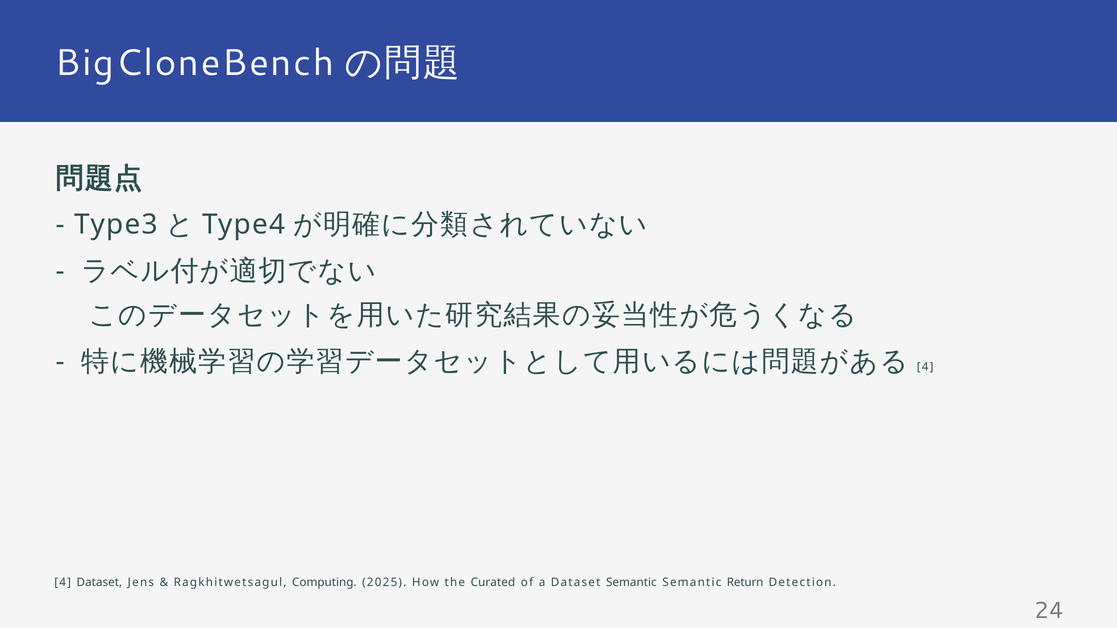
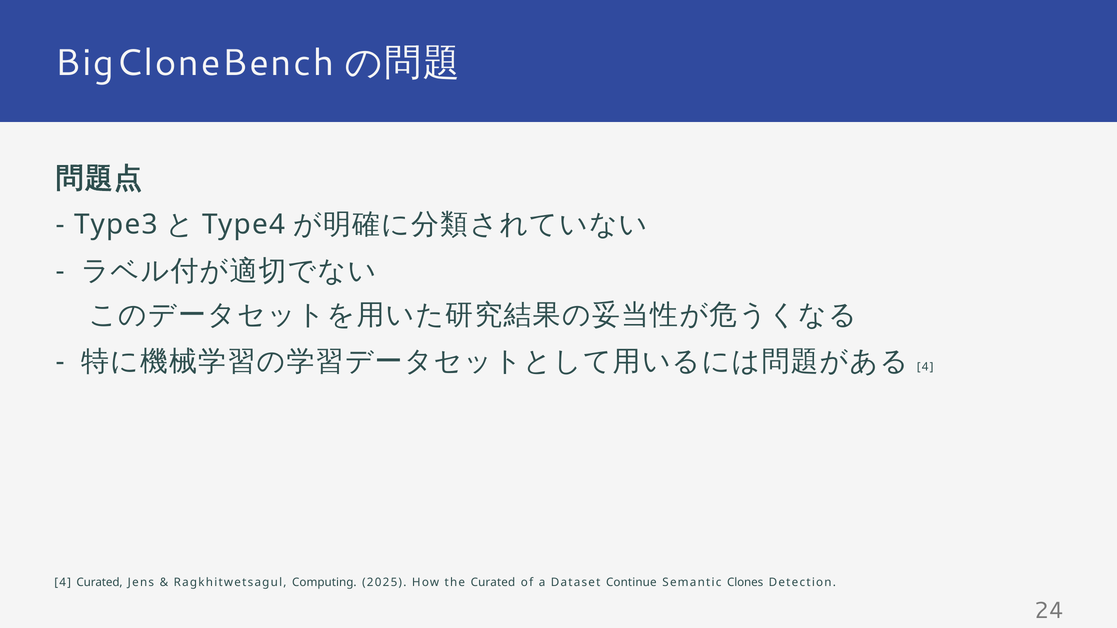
Dataset: Dataset -> Curated (100, 583)
Dataset Semantic: Semantic -> Continue (631, 583)
Return: Return -> Clones (745, 583)
